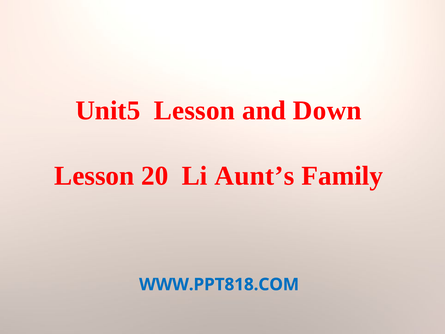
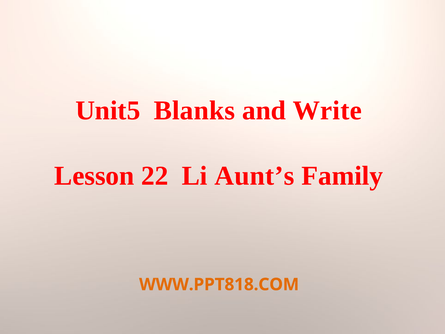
Unit5 Lesson: Lesson -> Blanks (194, 111)
Down: Down -> Write (327, 111)
20: 20 -> 22 (155, 176)
WWW.PPT818.COM colour: blue -> orange (219, 284)
